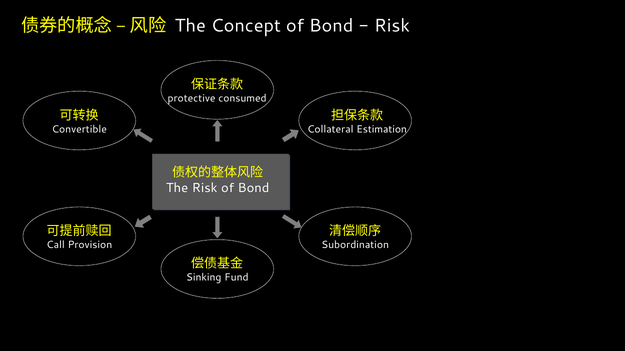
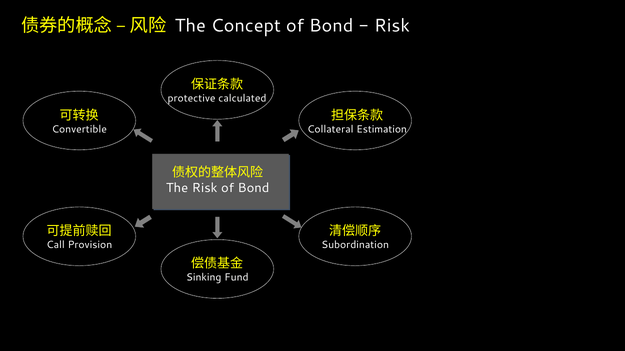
consumed: consumed -> calculated (242, 99)
